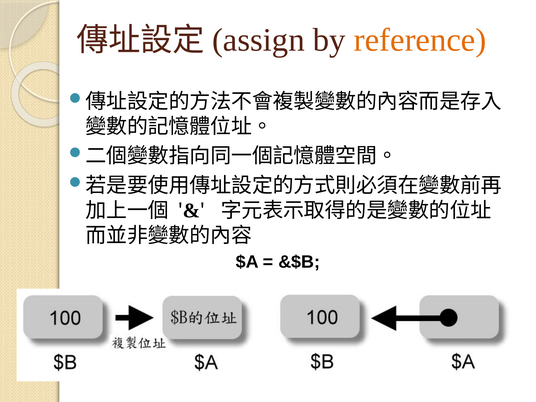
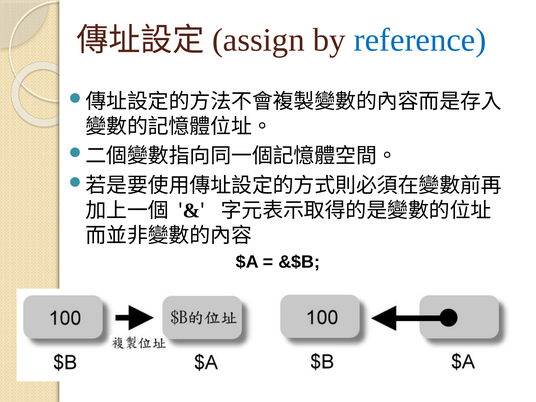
reference colour: orange -> blue (420, 40)
